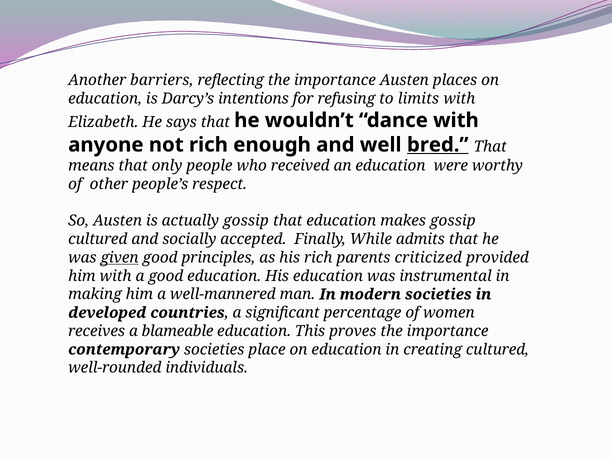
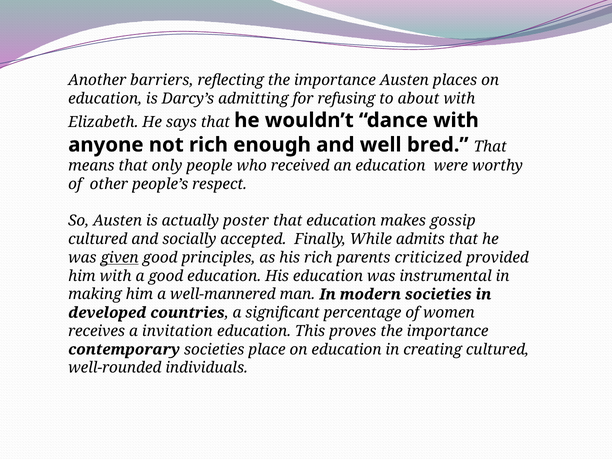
intentions: intentions -> admitting (253, 99)
limits: limits -> about (418, 99)
bred underline: present -> none (438, 145)
actually gossip: gossip -> poster (246, 221)
blameable: blameable -> invitation (177, 331)
